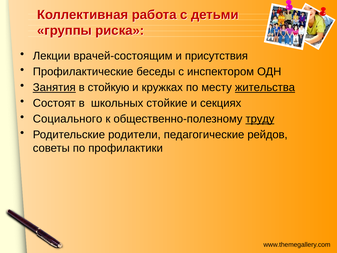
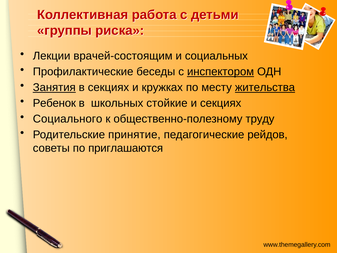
присутствия: присутствия -> социальных (216, 56)
инспектором underline: none -> present (221, 72)
в стойкую: стойкую -> секциях (108, 87)
Состоят: Состоят -> Ребенок (54, 103)
труду underline: present -> none (260, 119)
родители: родители -> принятие (134, 135)
профилактики: профилактики -> приглашаются (126, 148)
